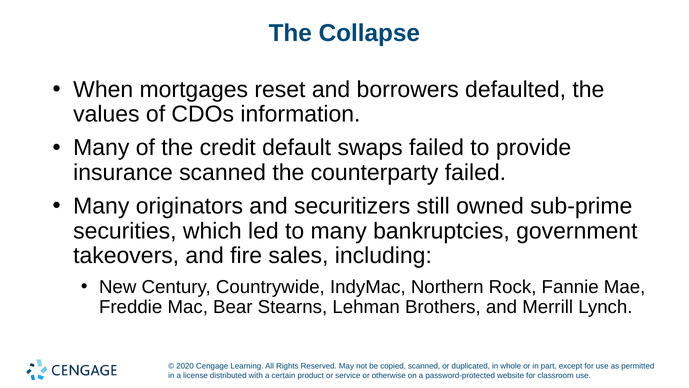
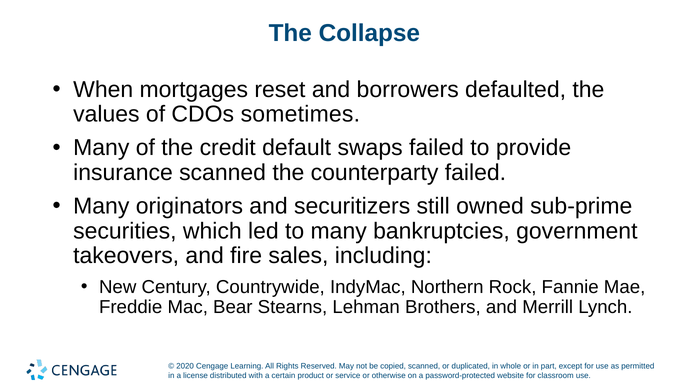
information: information -> sometimes (300, 114)
